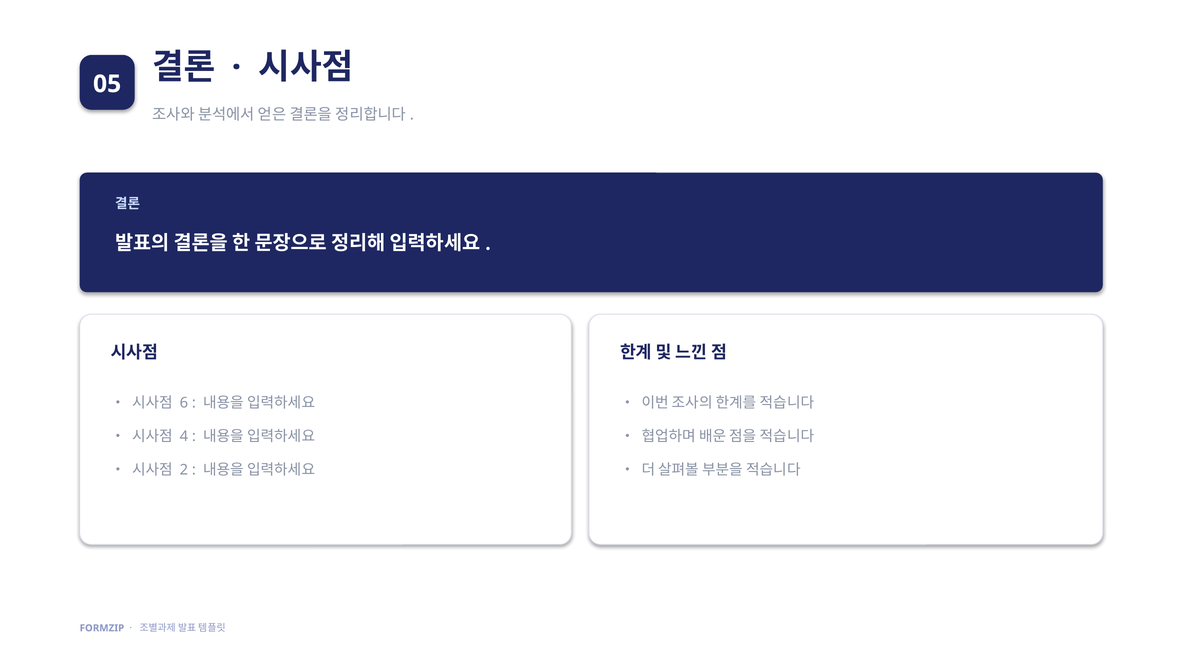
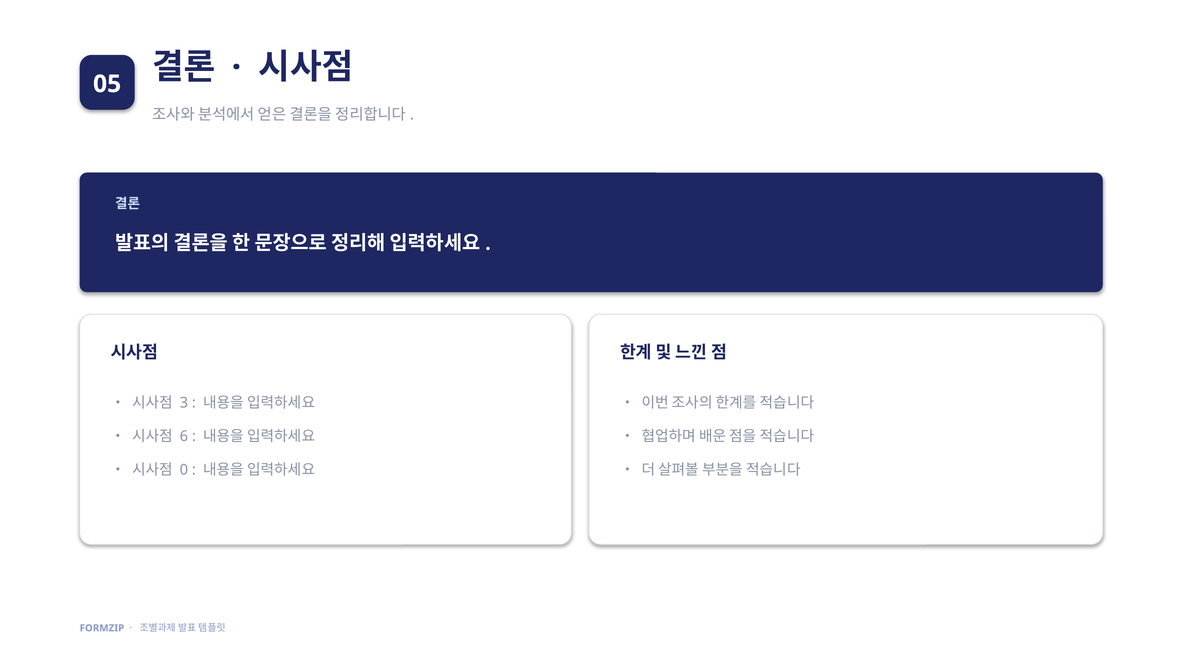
6: 6 -> 3 (184, 403)
4: 4 -> 6 (184, 437)
2: 2 -> 0 (184, 470)
